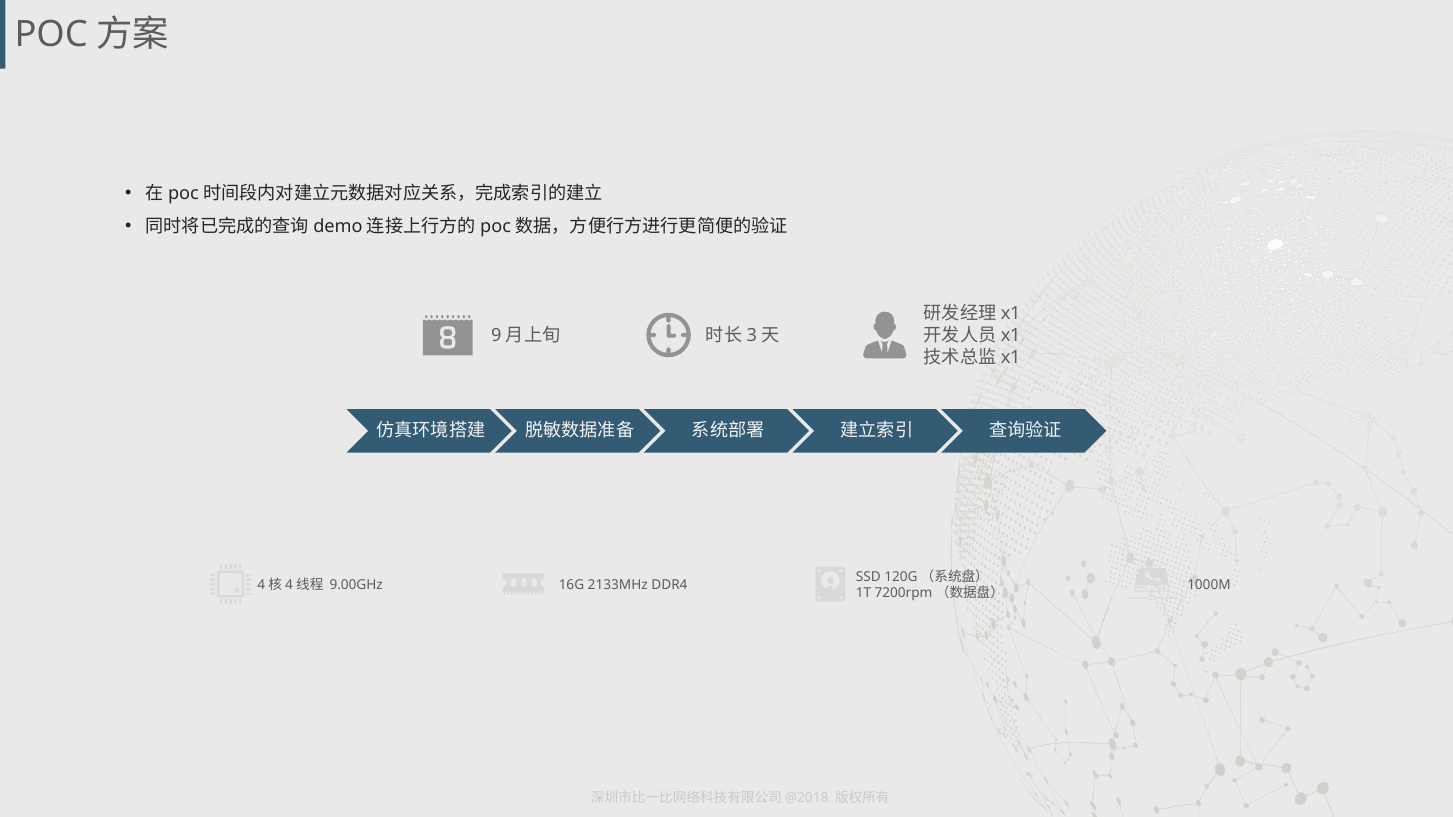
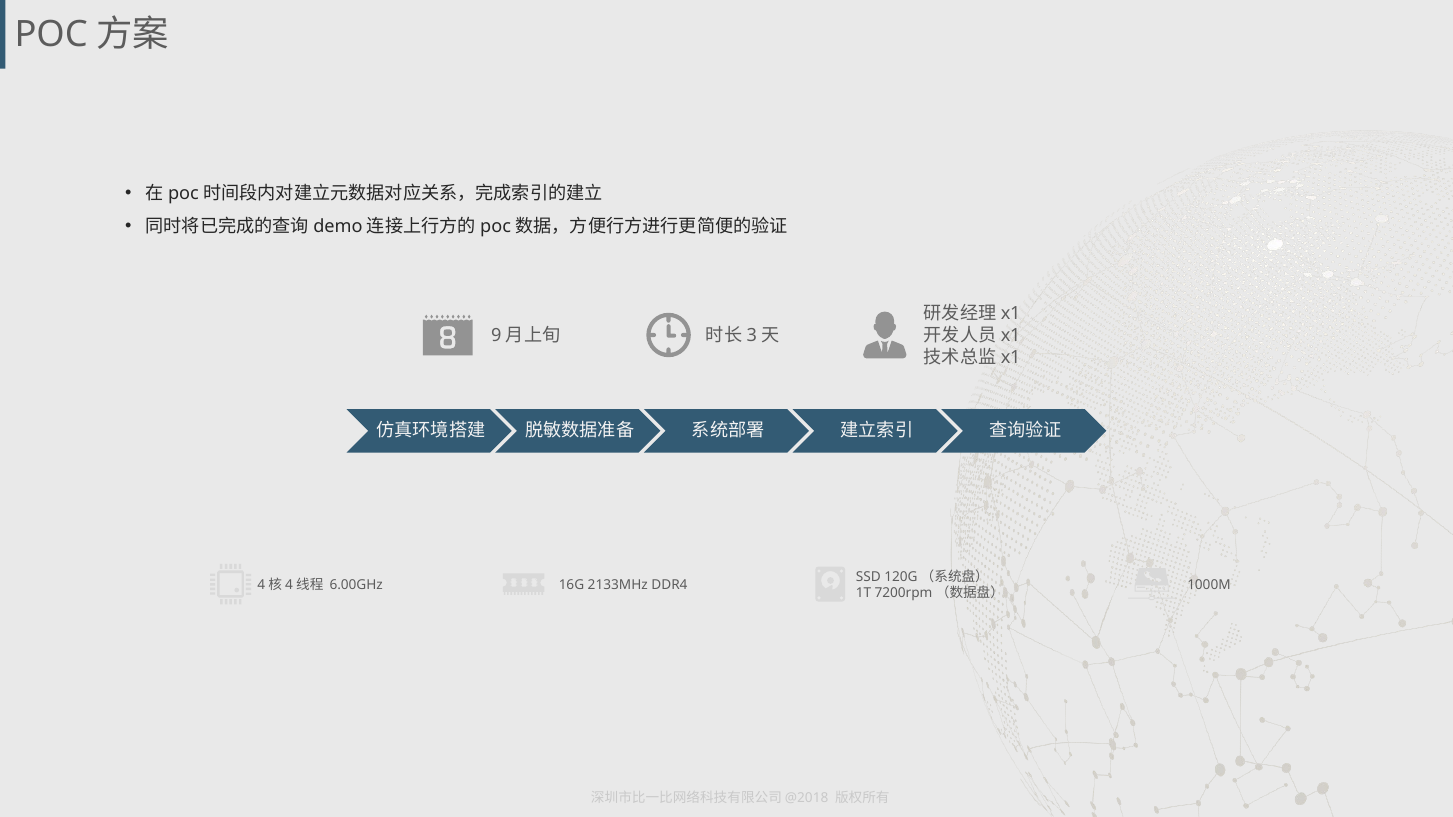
9.00GHz: 9.00GHz -> 6.00GHz (356, 585)
